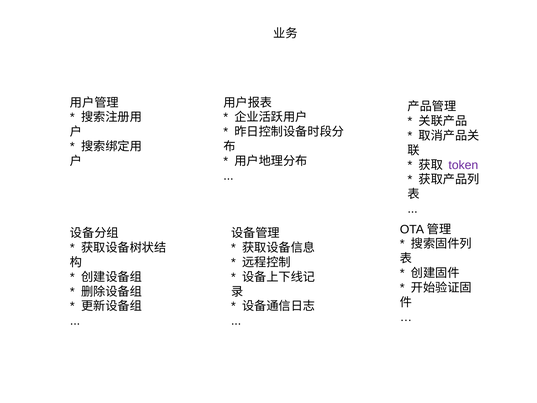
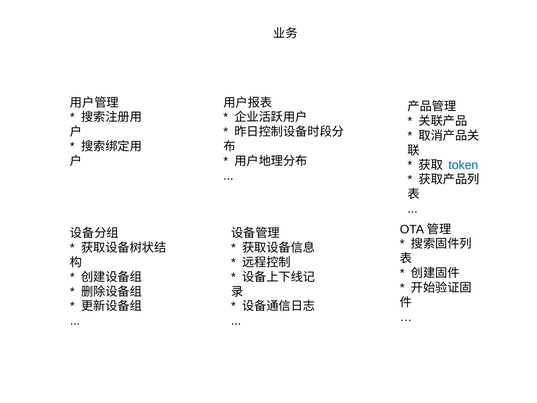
token colour: purple -> blue (463, 165)
